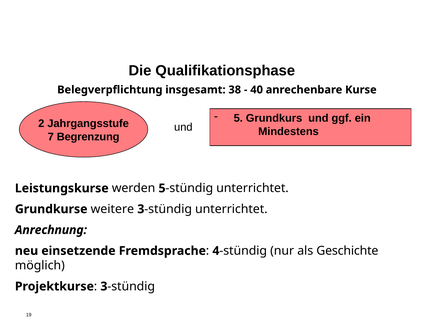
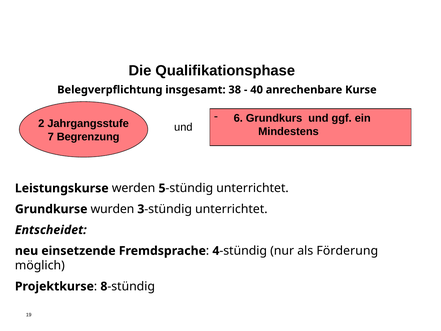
5: 5 -> 6 (238, 118)
weitere: weitere -> wurden (112, 209)
Anrechnung: Anrechnung -> Entscheidet (51, 230)
Geschichte: Geschichte -> Förderung (347, 251)
3: 3 -> 8 (104, 286)
